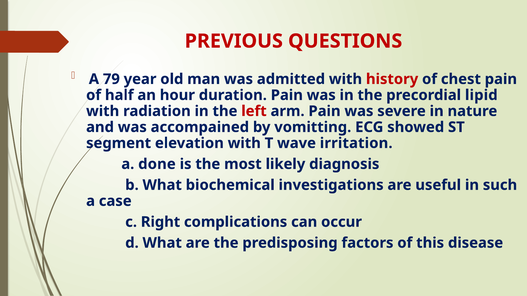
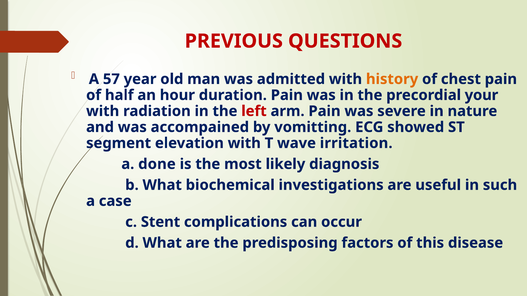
79: 79 -> 57 (111, 79)
history colour: red -> orange (392, 79)
lipid: lipid -> your (481, 95)
Right: Right -> Stent (160, 222)
